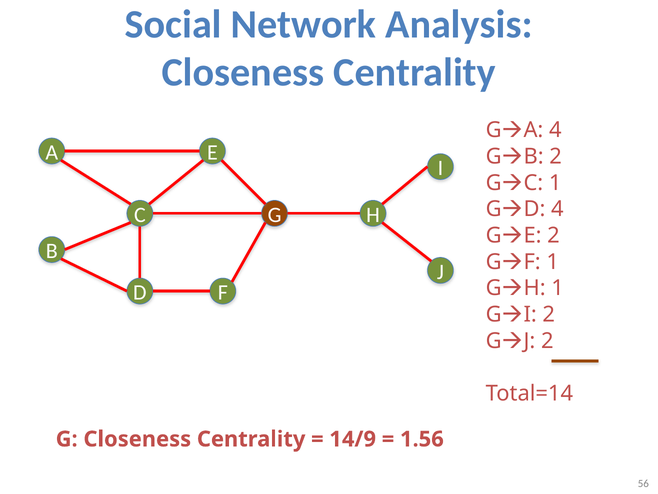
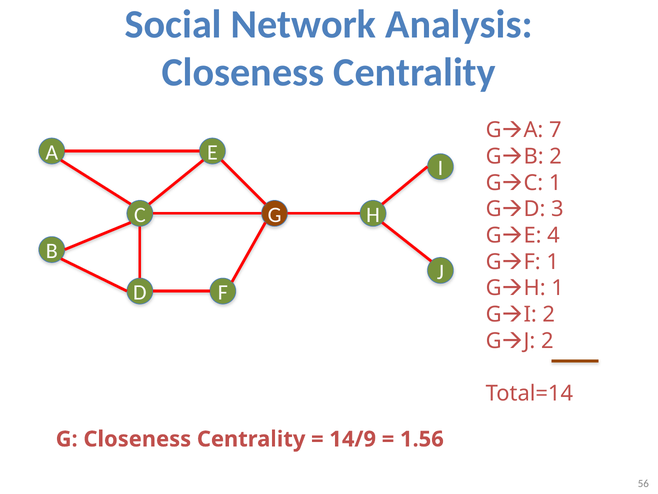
GA 4: 4 -> 7 (555, 130)
GD 4: 4 -> 3 (557, 209)
GE 2: 2 -> 4 (554, 235)
